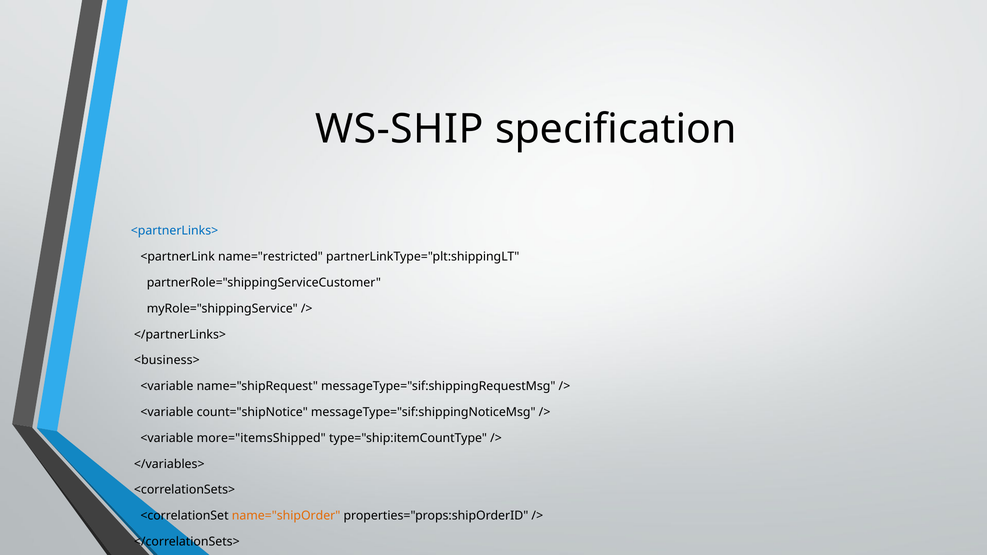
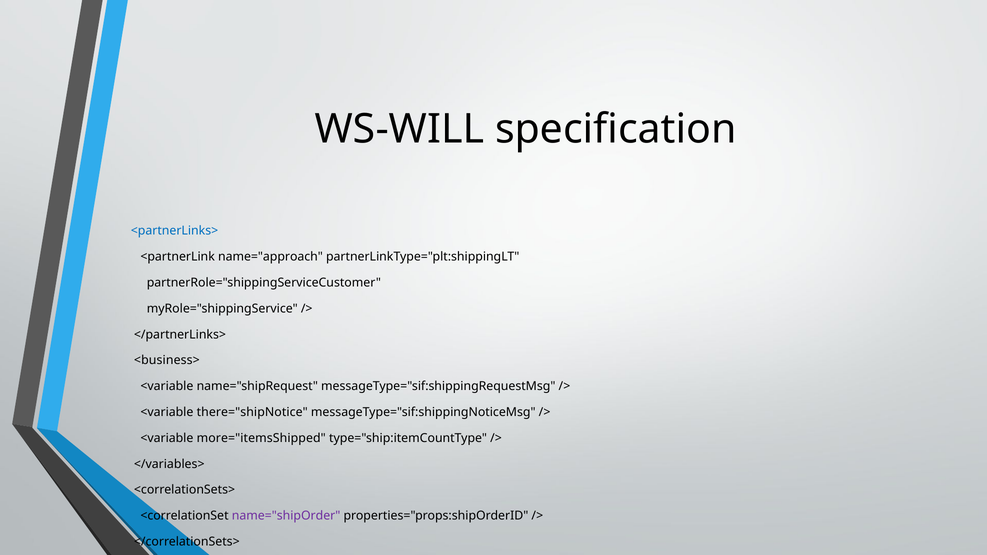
WS-SHIP: WS-SHIP -> WS-WILL (399, 129)
name="restricted: name="restricted -> name="approach (270, 257)
count="shipNotice: count="shipNotice -> there="shipNotice (252, 412)
name="shipOrder colour: orange -> purple (286, 516)
